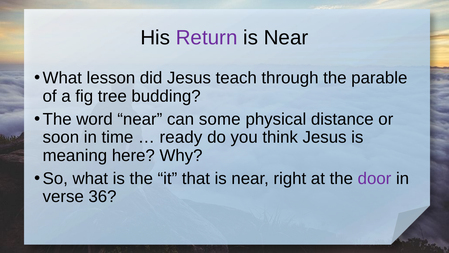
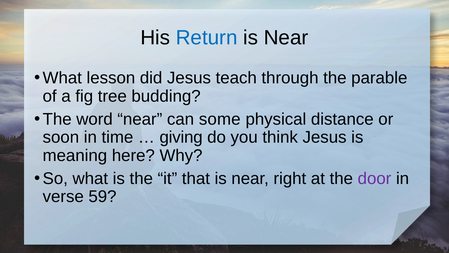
Return colour: purple -> blue (207, 38)
ready: ready -> giving (181, 137)
36: 36 -> 59 (102, 196)
